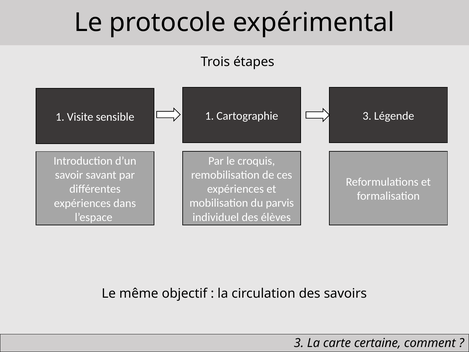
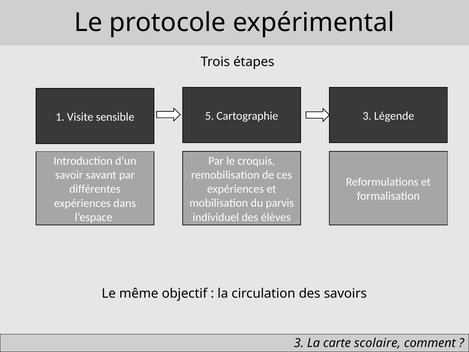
sensible 1: 1 -> 5 (209, 116)
certaine: certaine -> scolaire (377, 343)
